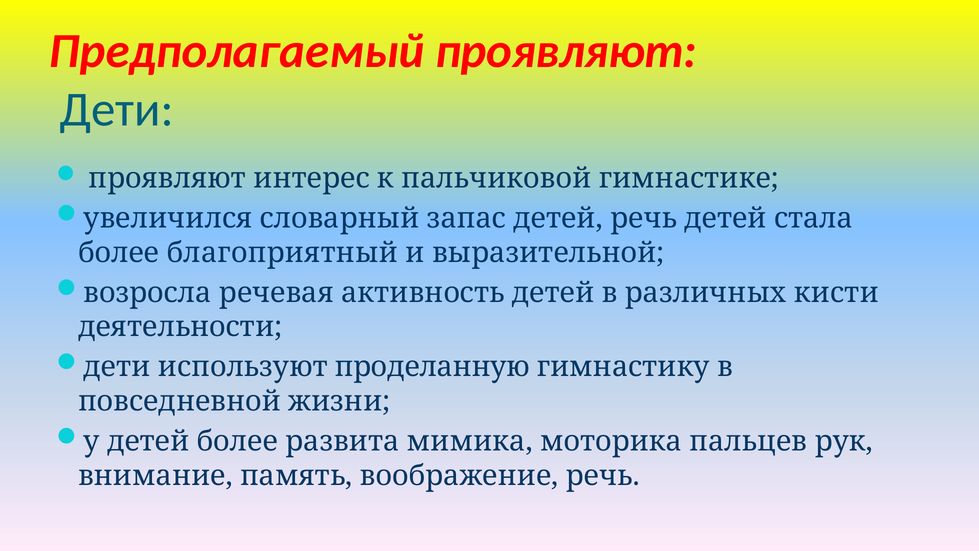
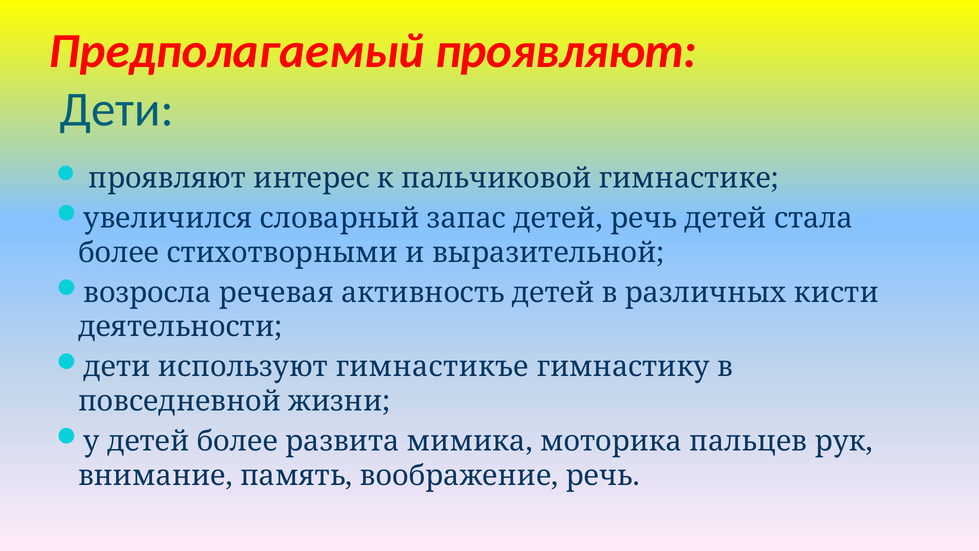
благоприятный: благоприятный -> стихотворными (282, 252)
проделанную: проделанную -> гимнастикъе (432, 367)
